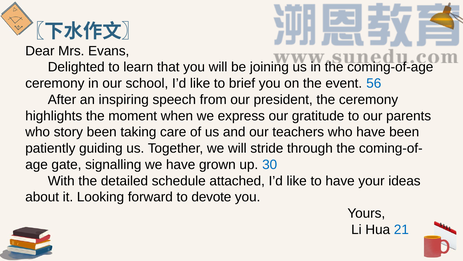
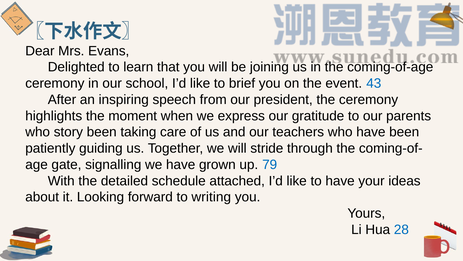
56: 56 -> 43 (374, 83)
30: 30 -> 79 (270, 164)
devote: devote -> writing (211, 197)
21: 21 -> 28 (401, 229)
